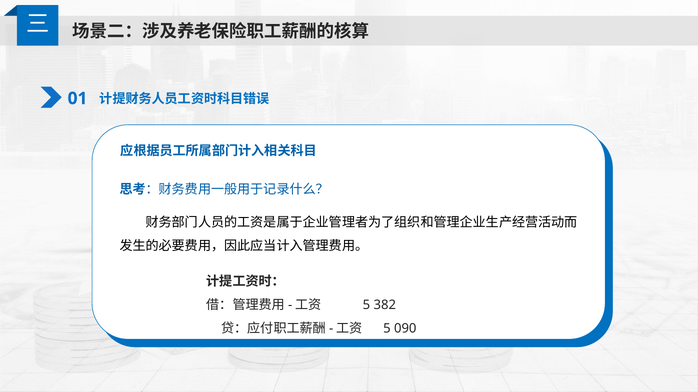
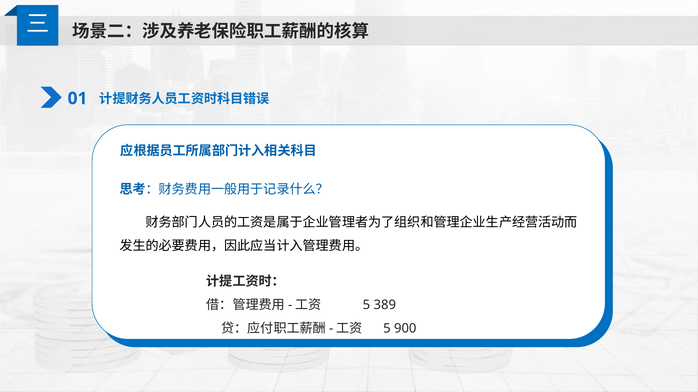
382: 382 -> 389 (385, 305)
090: 090 -> 900 (405, 329)
